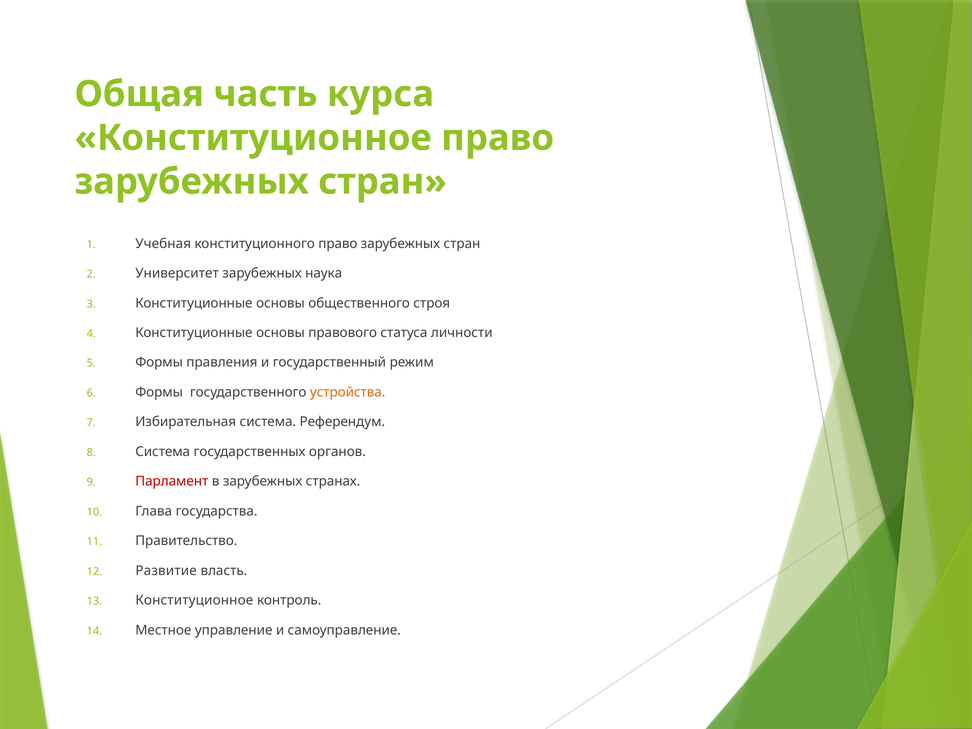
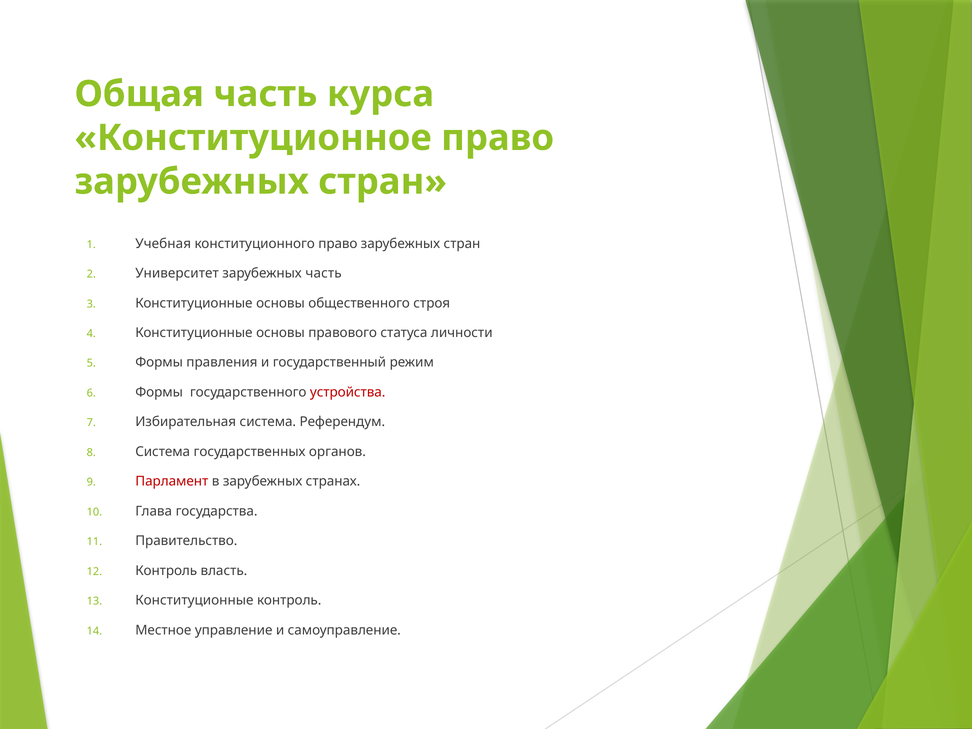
зарубежных наука: наука -> часть (324, 273)
устройства colour: orange -> red (348, 392)
Развитие: Развитие -> Контроль (166, 571)
Конституционное: Конституционное -> Конституционные (194, 600)
